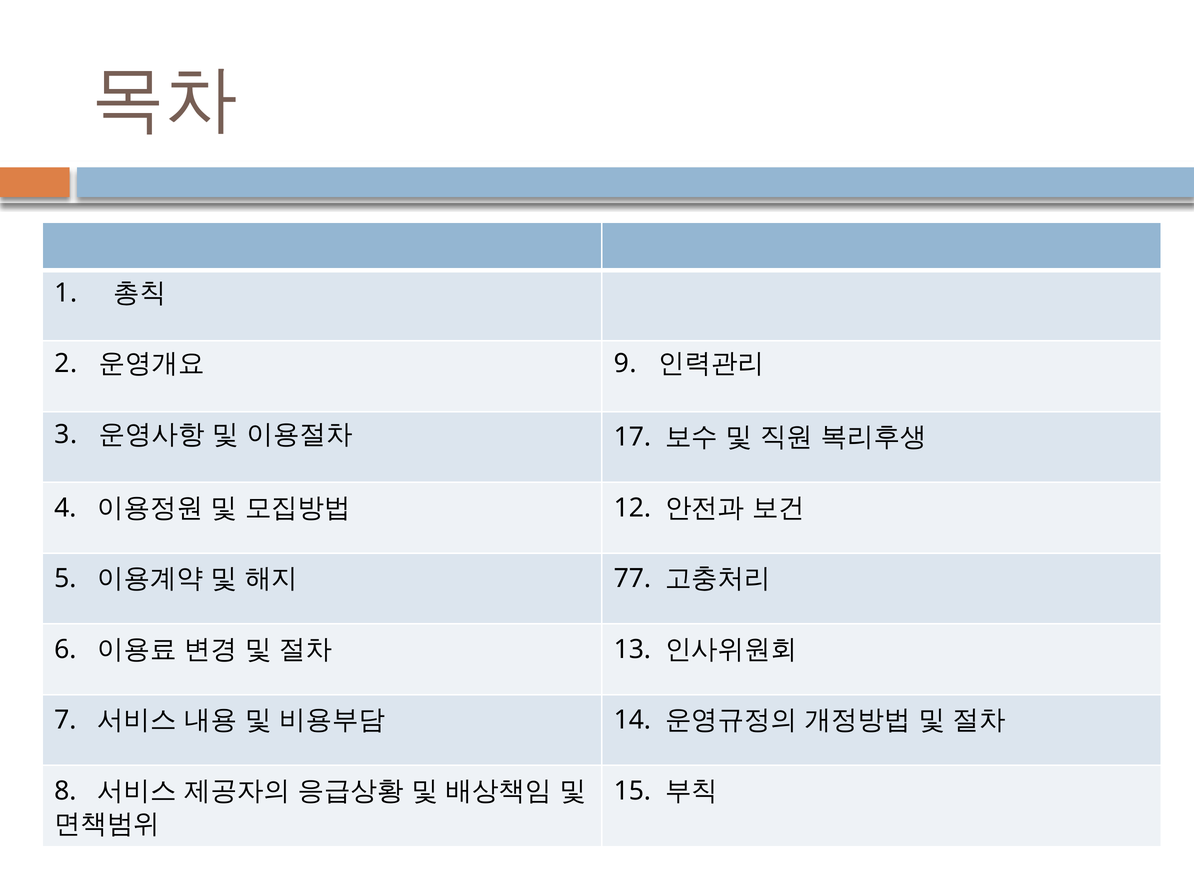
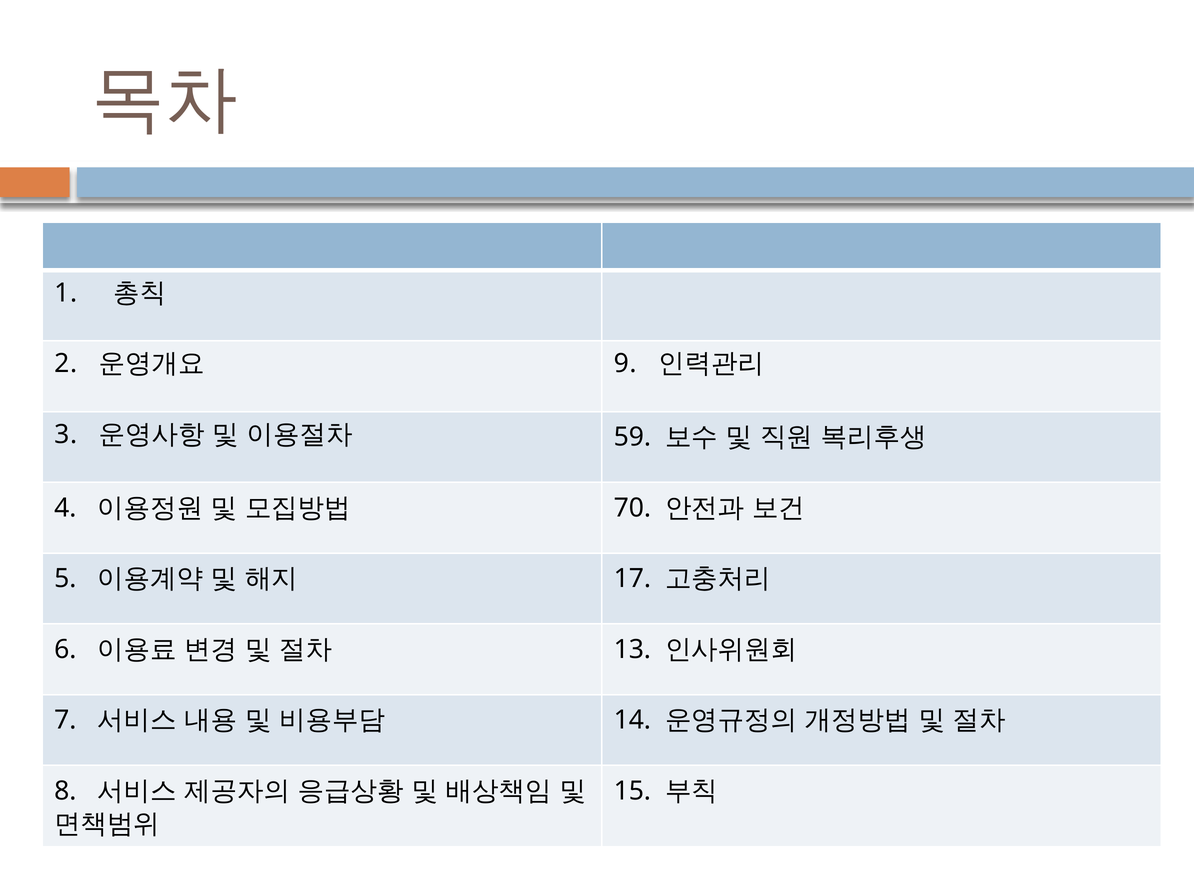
17: 17 -> 59 (632, 437)
12: 12 -> 70 (632, 508)
77: 77 -> 17 (632, 578)
